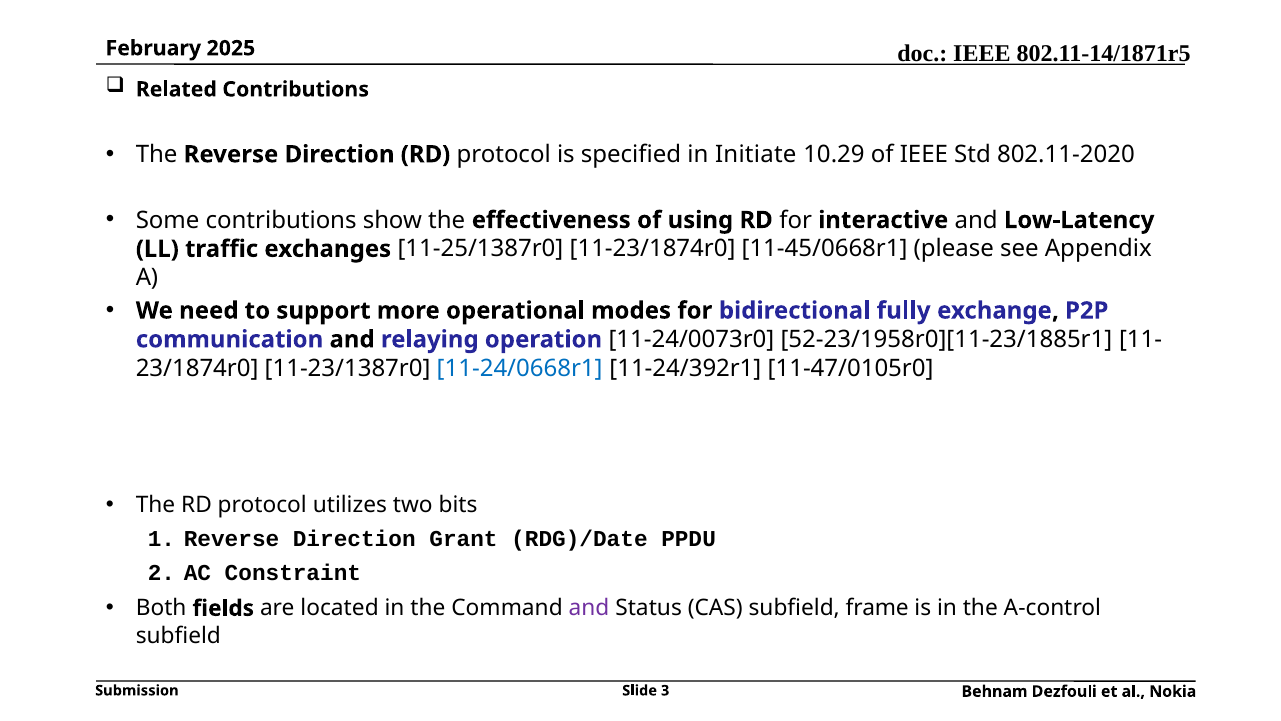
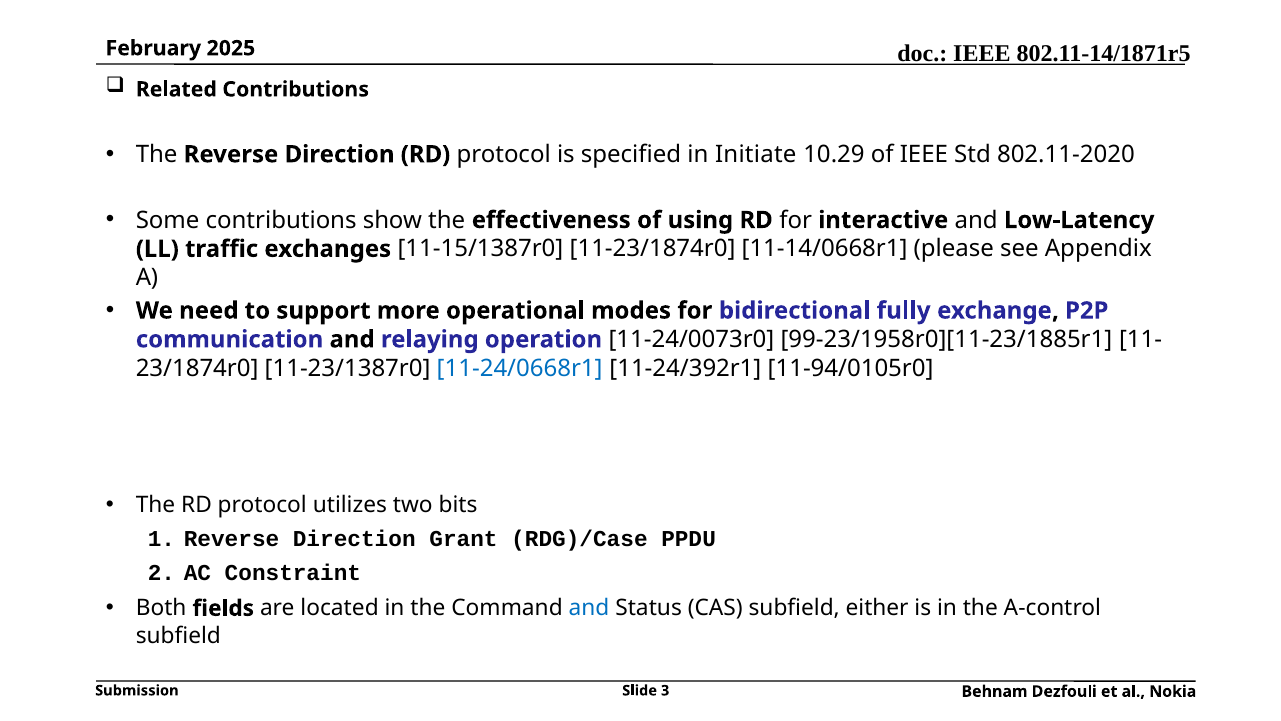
11-25/1387r0: 11-25/1387r0 -> 11-15/1387r0 (480, 249)
11-45/0668r1: 11-45/0668r1 -> 11-14/0668r1 (825, 249)
52-23/1958r0][11-23/1885r1: 52-23/1958r0][11-23/1885r1 -> 99-23/1958r0][11-23/1885r1 (946, 339)
11-47/0105r0: 11-47/0105r0 -> 11-94/0105r0 (851, 368)
RDG)/Date: RDG)/Date -> RDG)/Case (579, 539)
and colour: purple -> blue (589, 608)
frame: frame -> either (877, 608)
